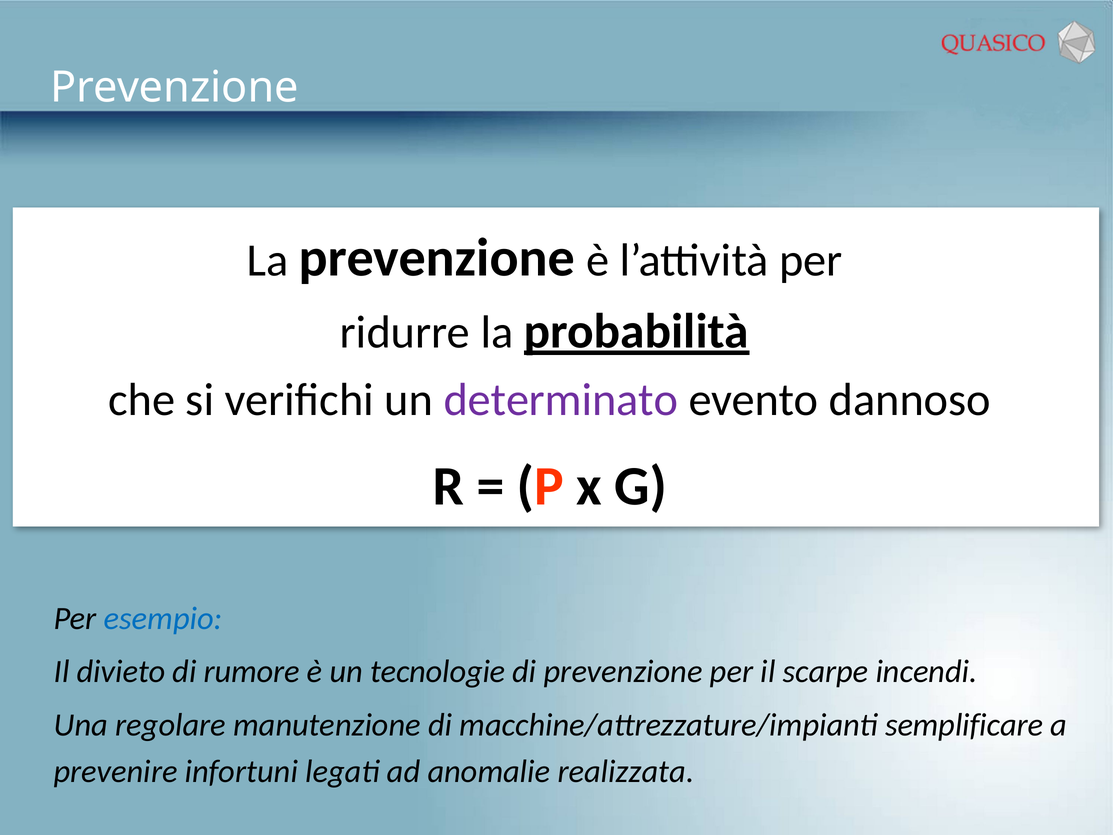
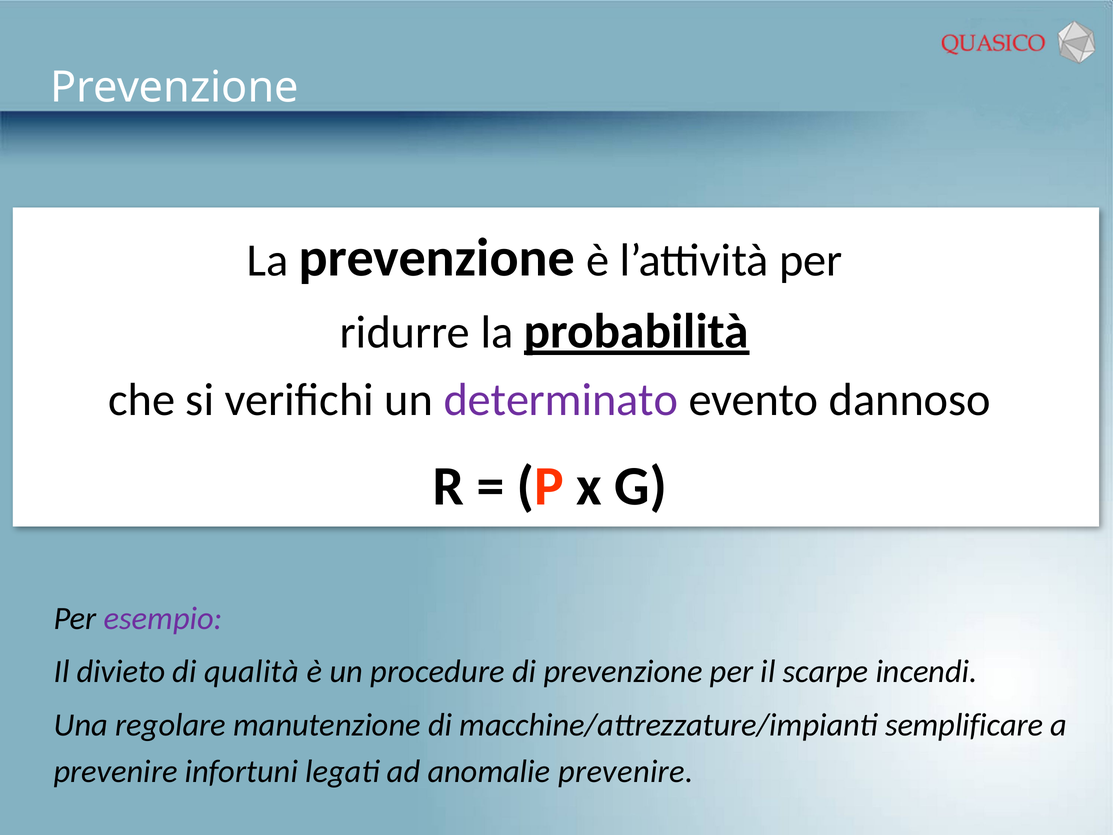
esempio colour: blue -> purple (163, 618)
rumore: rumore -> qualità (252, 671)
tecnologie: tecnologie -> procedure (438, 671)
anomalie realizzata: realizzata -> prevenire (626, 771)
